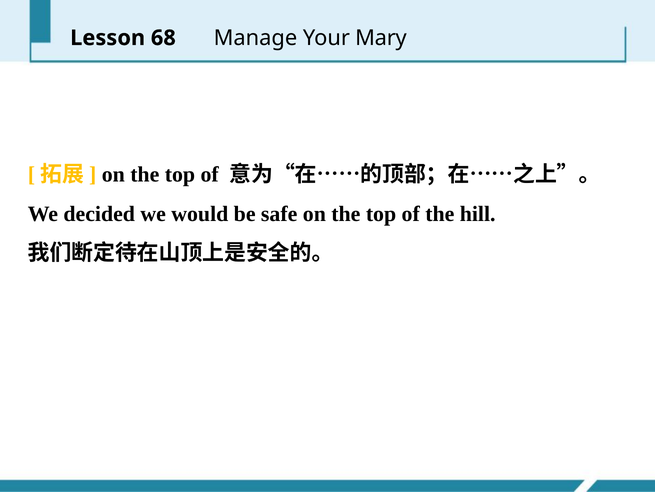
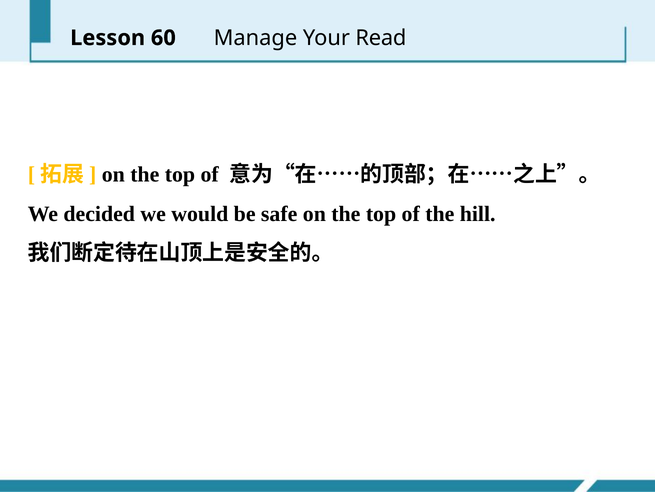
68: 68 -> 60 (163, 38)
Mary: Mary -> Read (381, 38)
